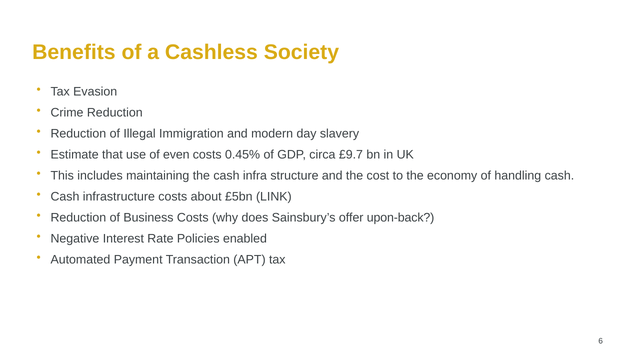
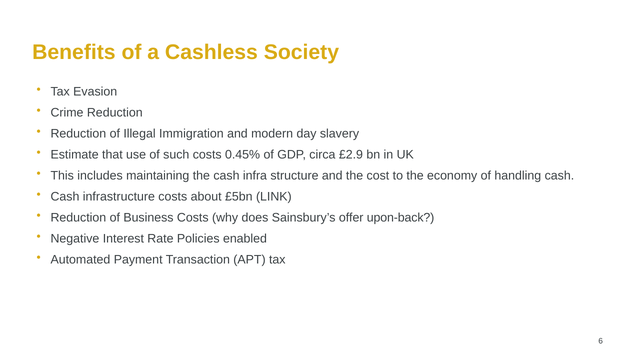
even: even -> such (176, 155)
£9.7: £9.7 -> £2.9 (351, 155)
